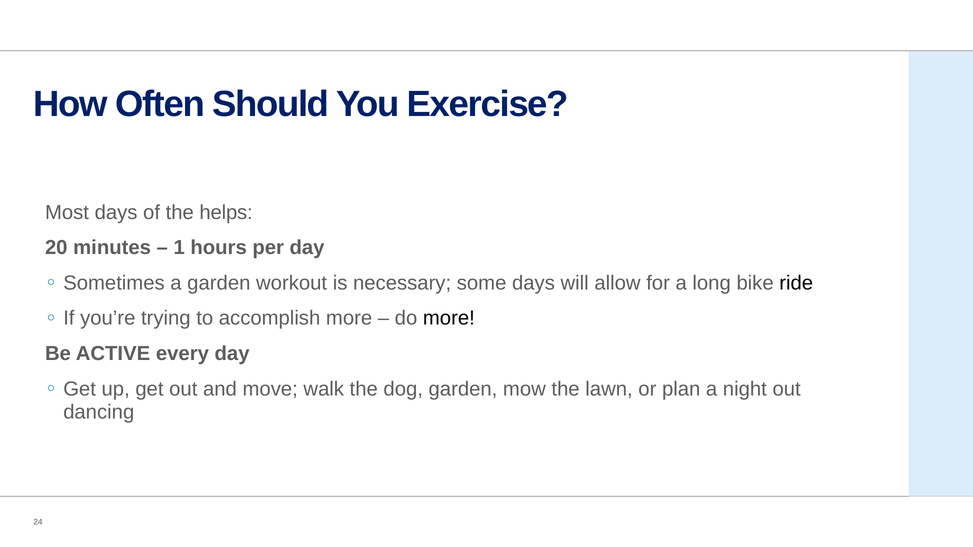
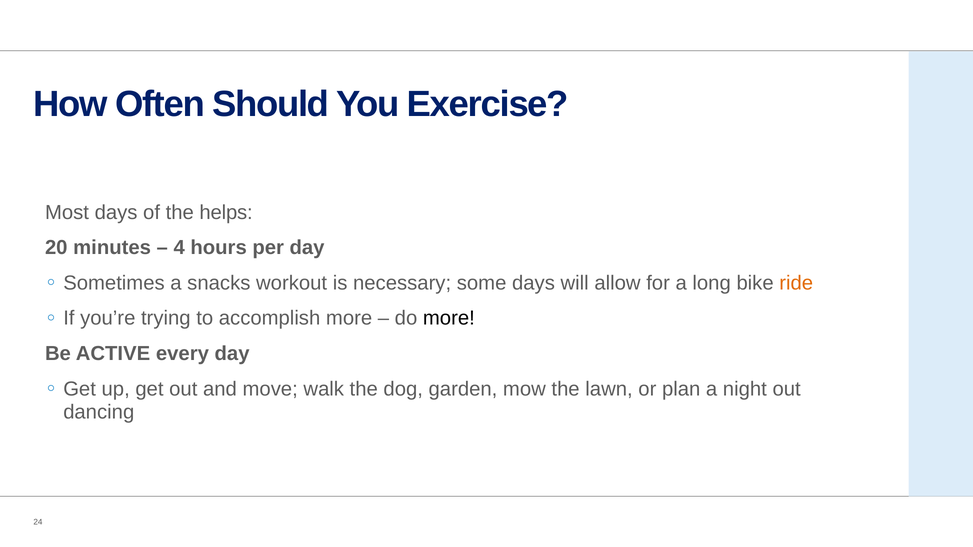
1: 1 -> 4 (179, 248)
a garden: garden -> snacks (219, 283)
ride colour: black -> orange (796, 283)
